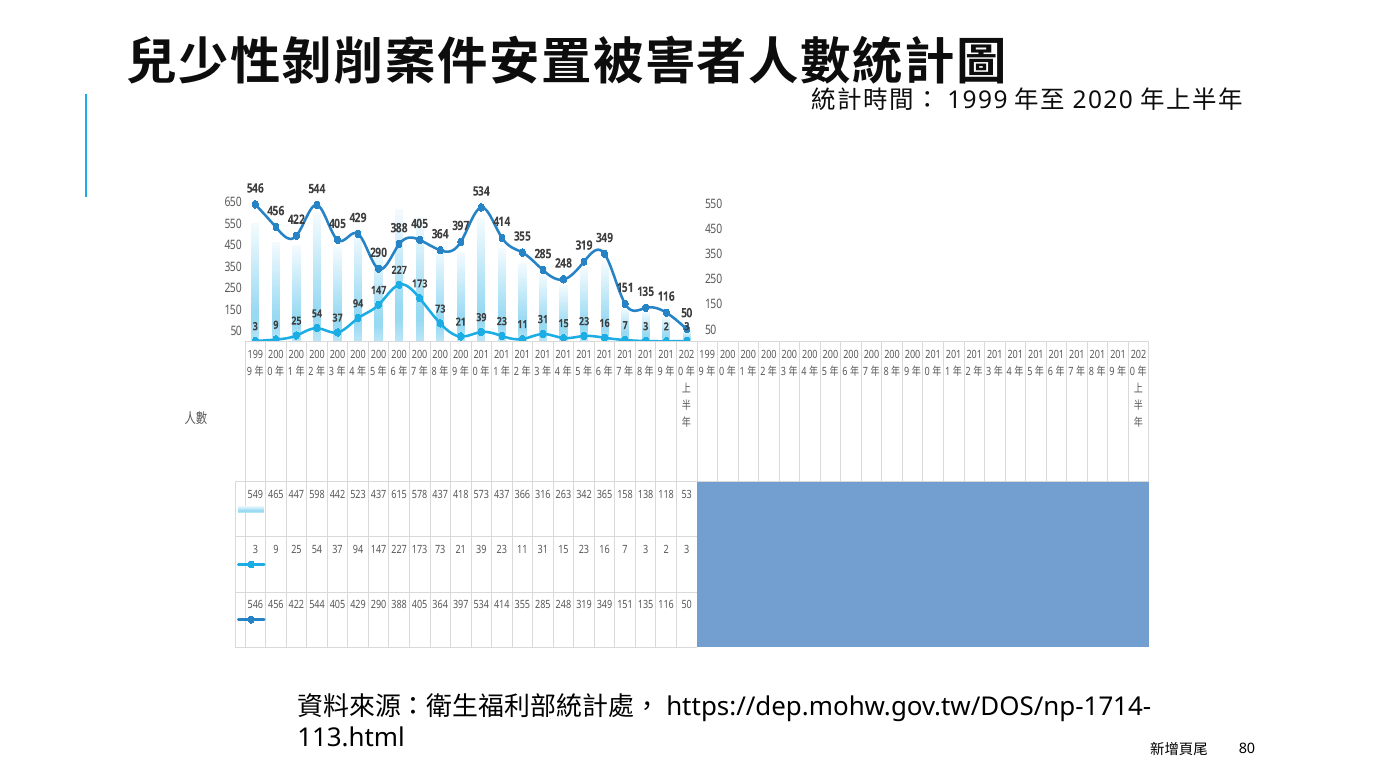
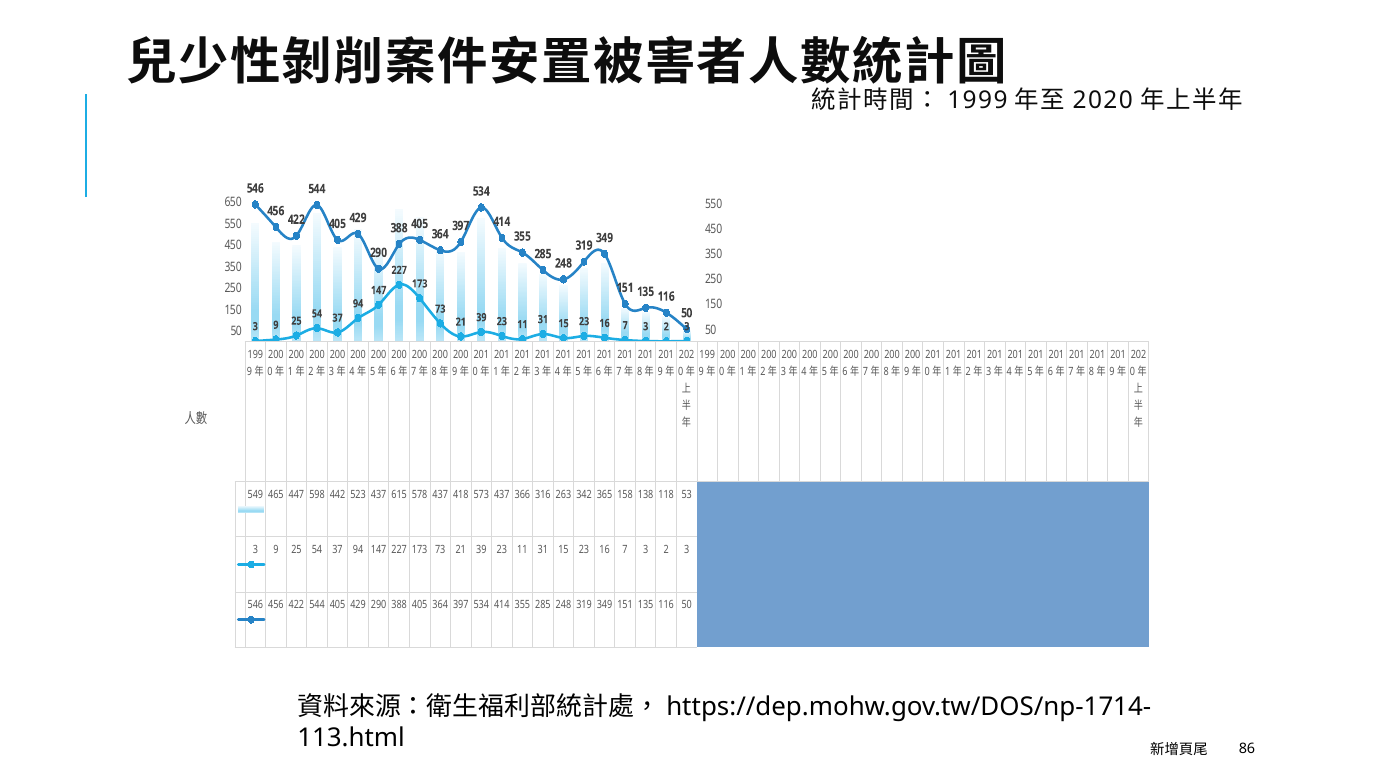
80: 80 -> 86 (1247, 749)
